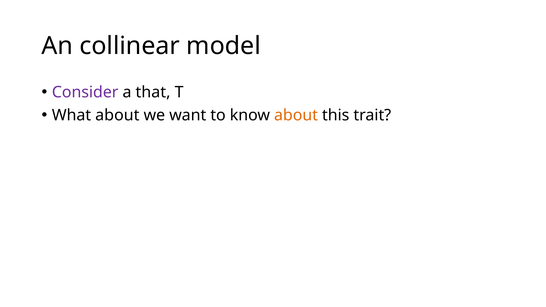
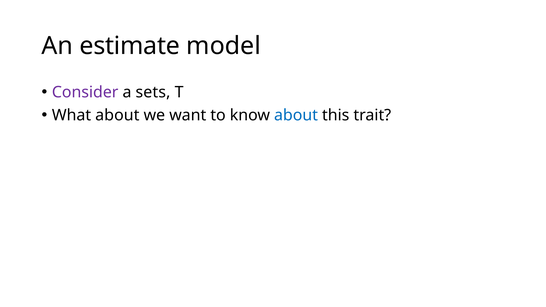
collinear: collinear -> estimate (130, 46)
that: that -> sets (153, 92)
about colour: orange -> blue (296, 115)
